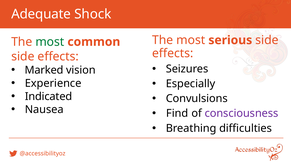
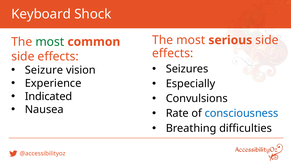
Adequate: Adequate -> Keyboard (41, 14)
Marked: Marked -> Seizure (44, 70)
Find: Find -> Rate (177, 113)
consciousness colour: purple -> blue (241, 113)
